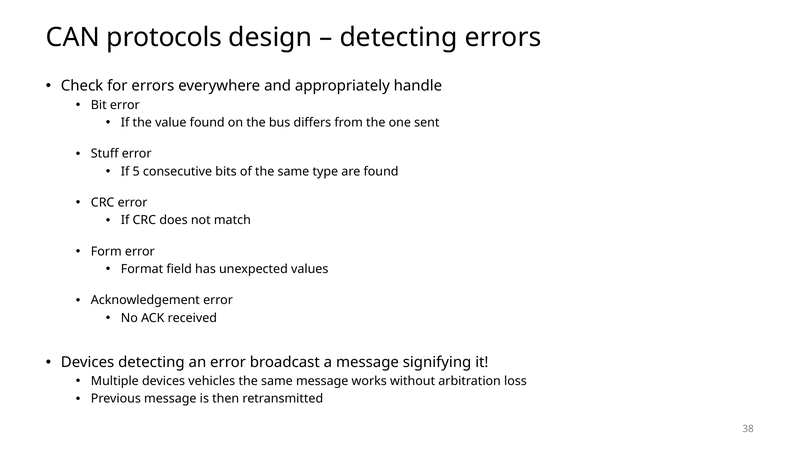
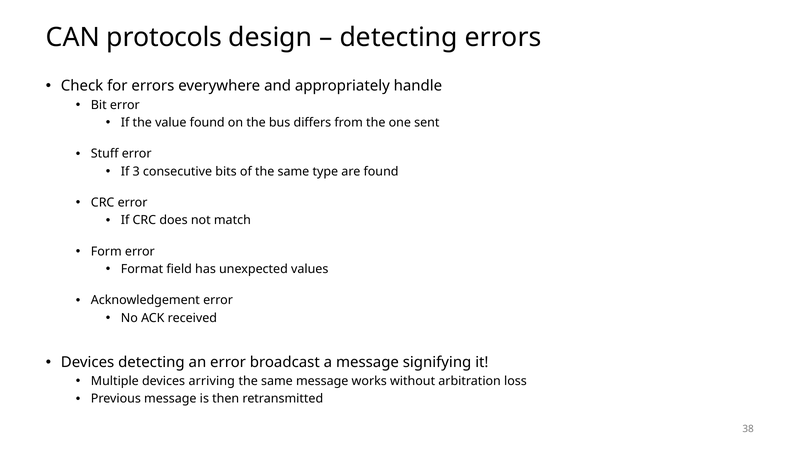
5: 5 -> 3 (136, 172)
vehicles: vehicles -> arriving (212, 381)
